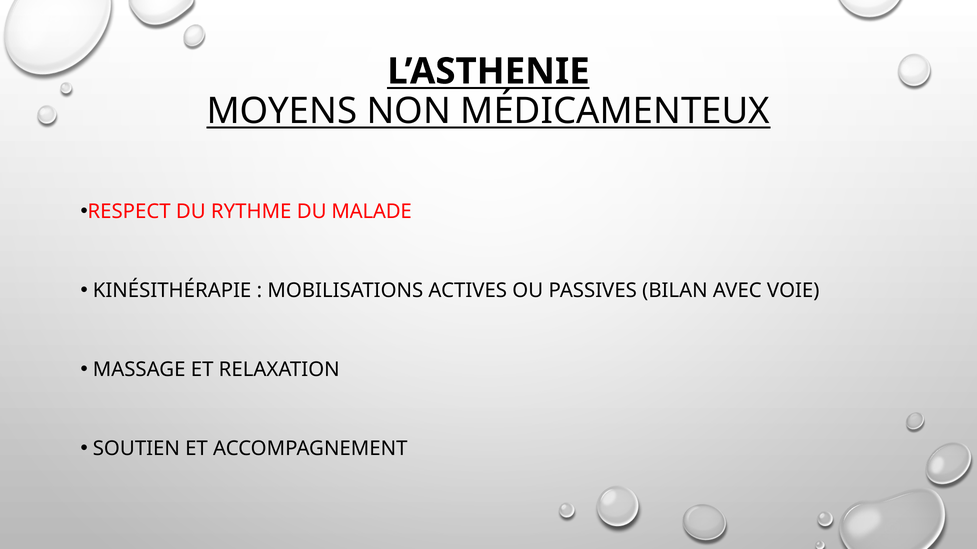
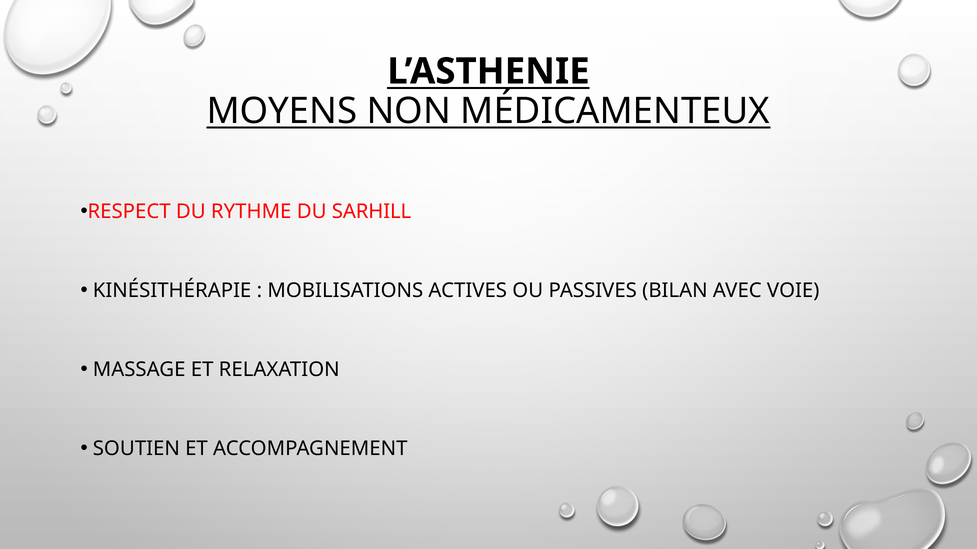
MALADE: MALADE -> SARHILL (372, 212)
